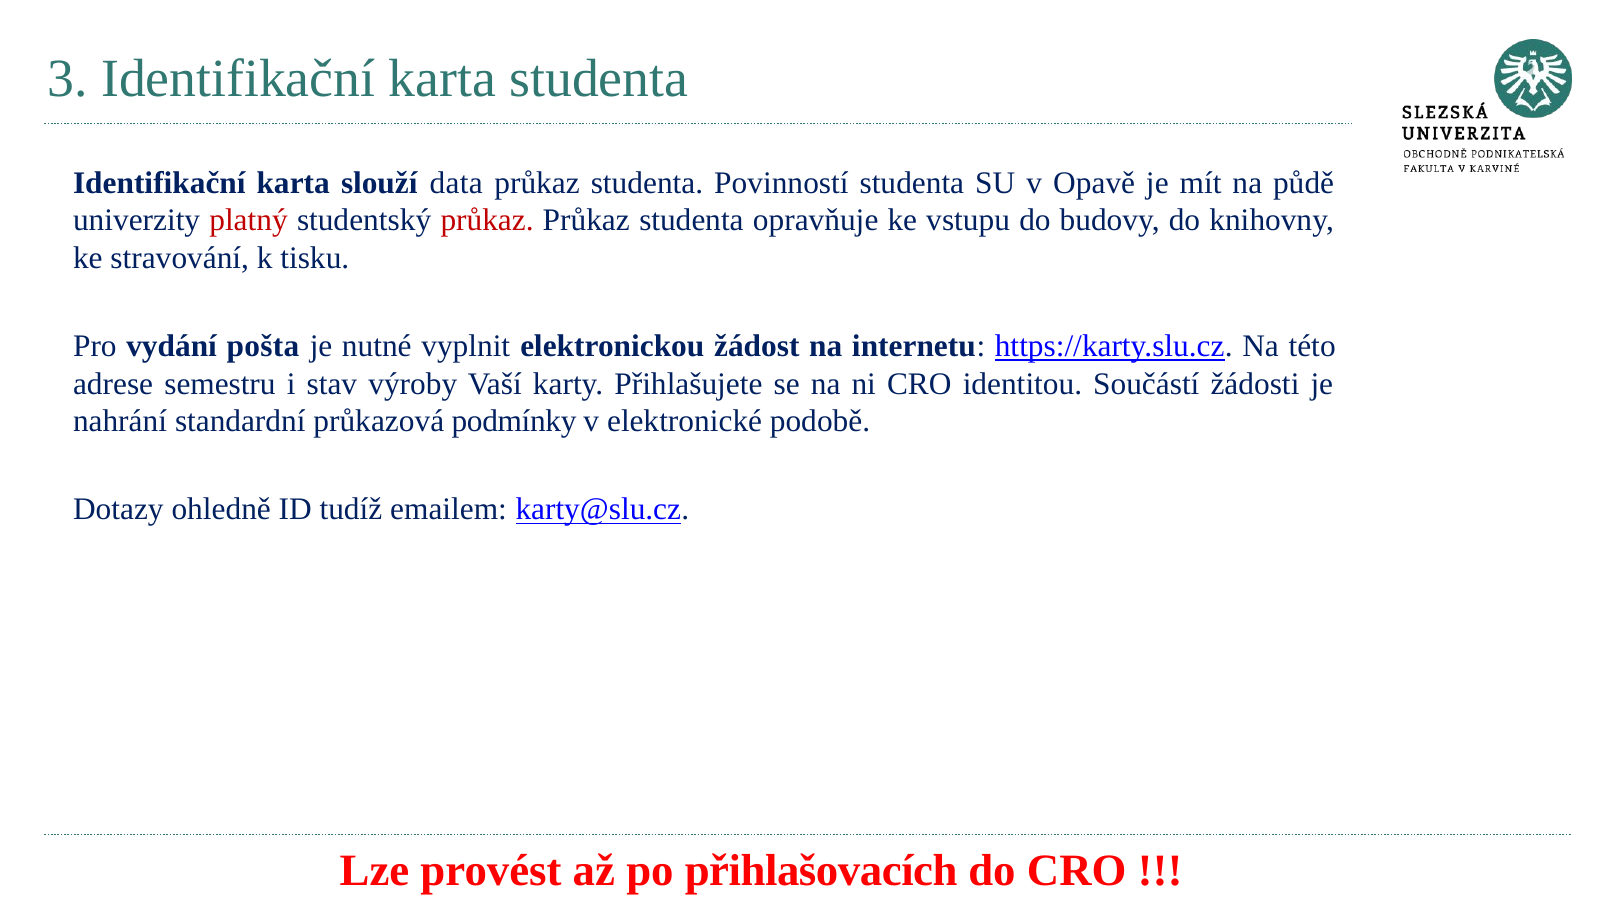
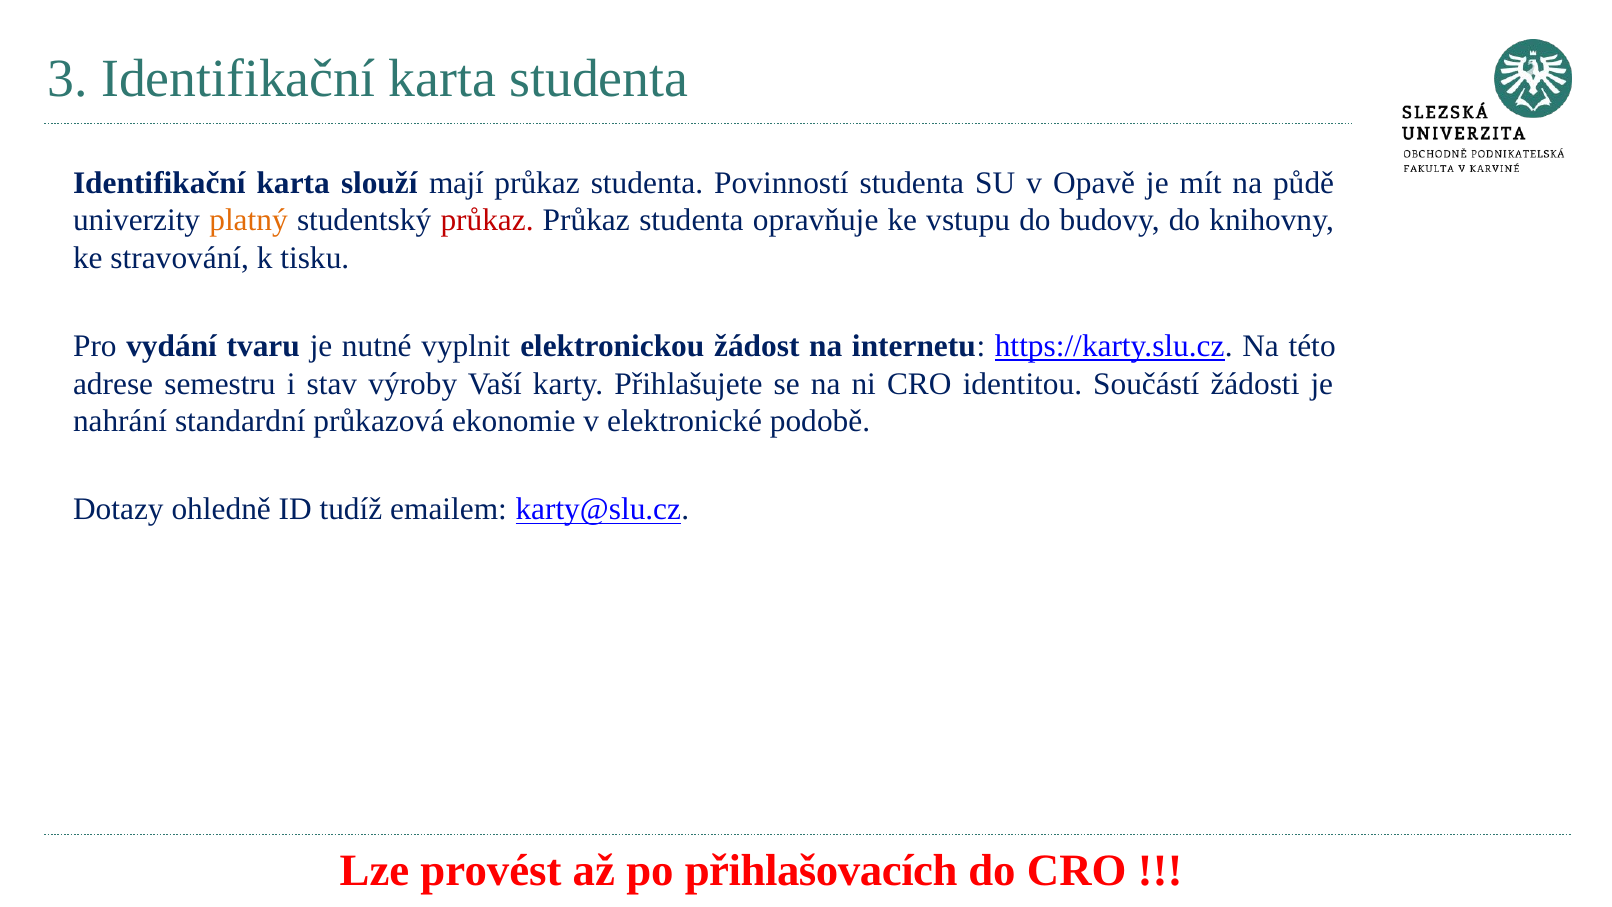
data: data -> mají (456, 183)
platný colour: red -> orange (249, 220)
pošta: pošta -> tvaru (263, 346)
podmínky: podmínky -> ekonomie (514, 421)
